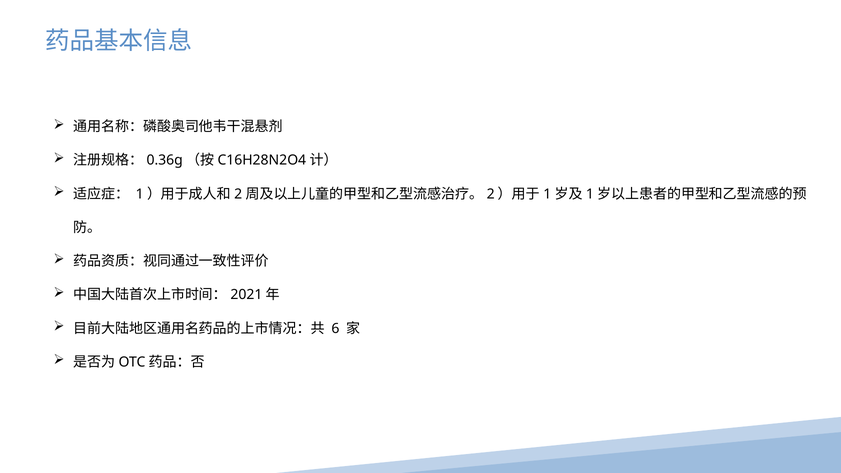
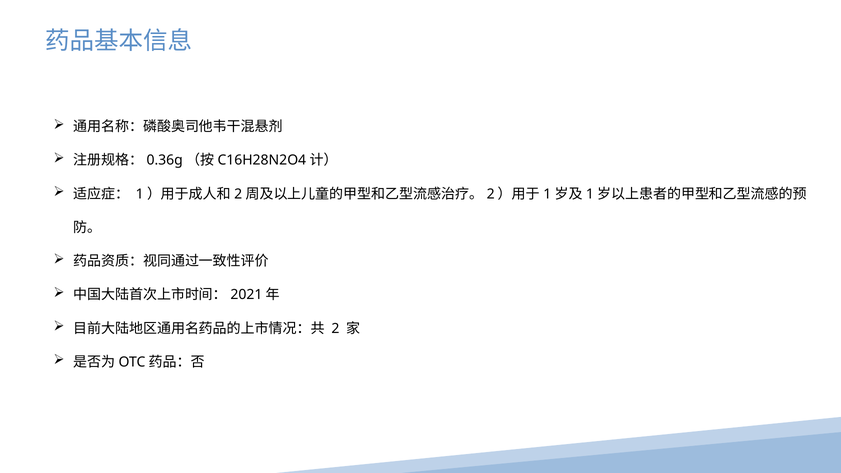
6: 6 -> 2 (335, 328)
